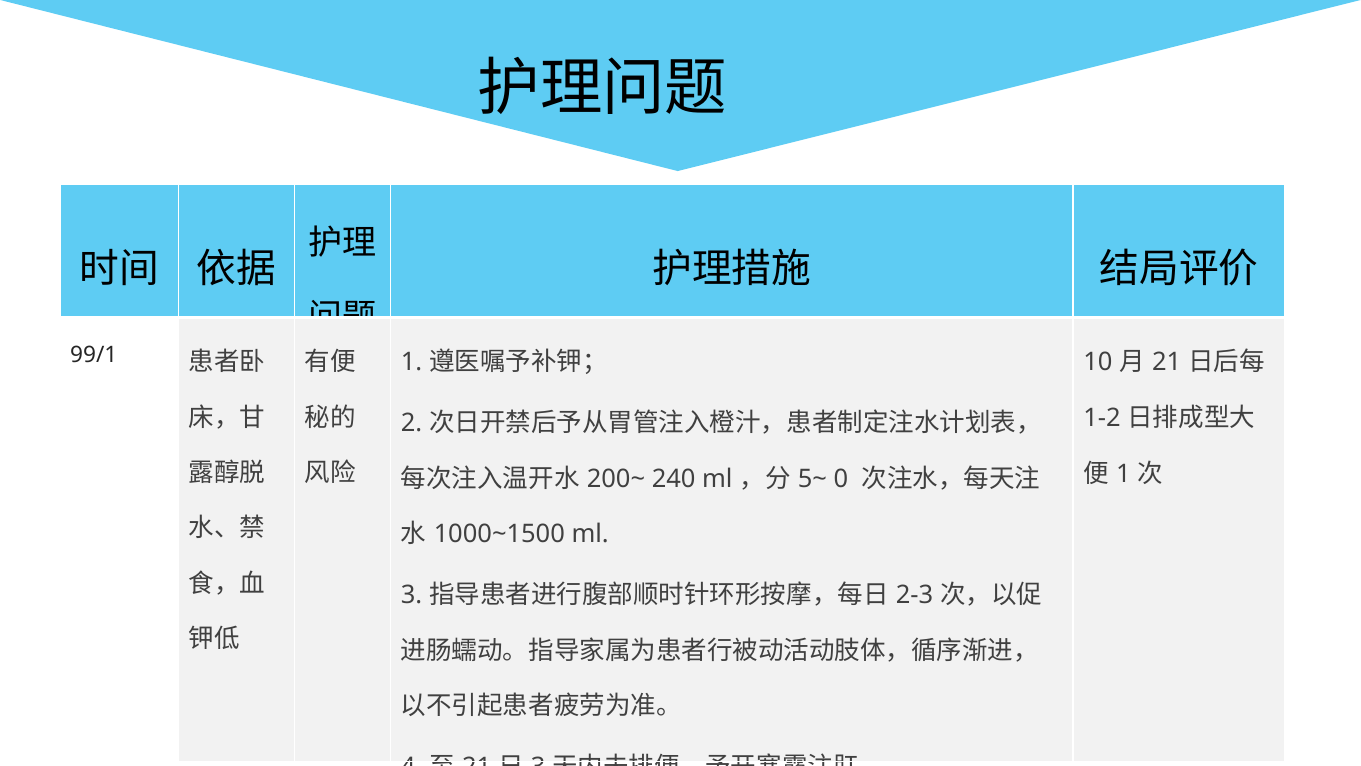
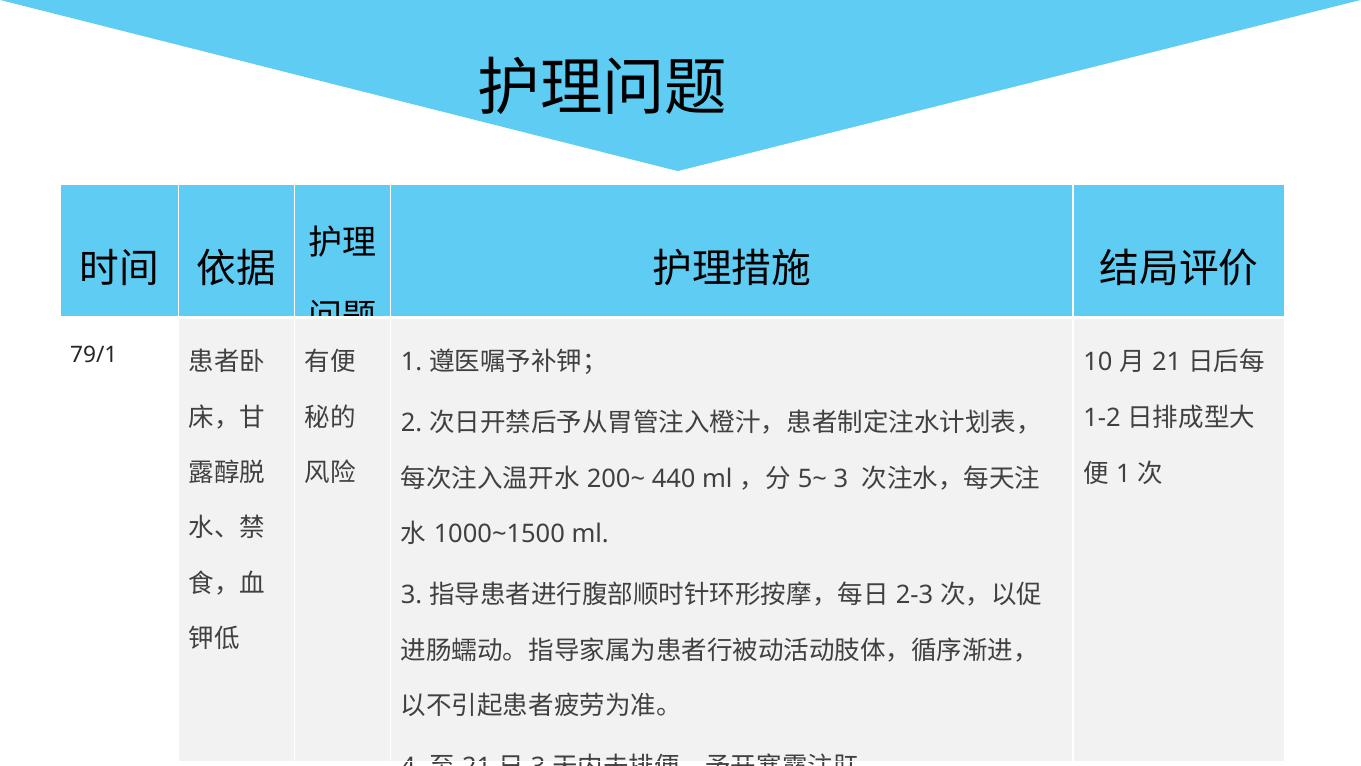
99/1: 99/1 -> 79/1 (94, 355)
240: 240 -> 440 (674, 479)
0: 0 -> 3 (841, 479)
